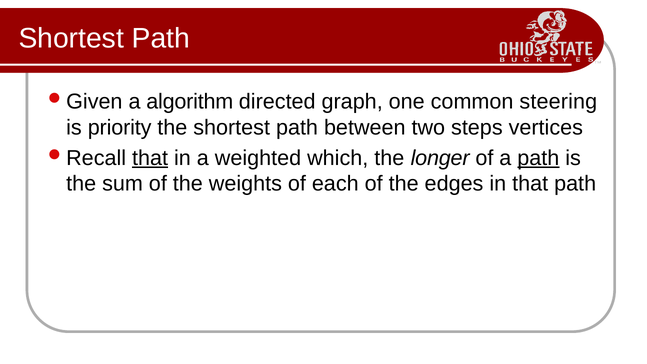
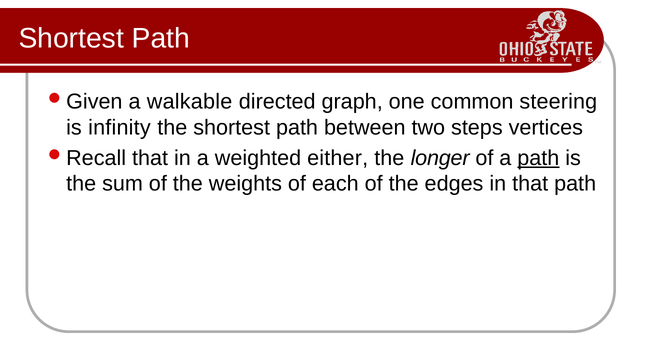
algorithm: algorithm -> walkable (190, 102)
priority: priority -> infinity (119, 128)
that underline: present -> none (150, 158)
which: which -> either (338, 158)
